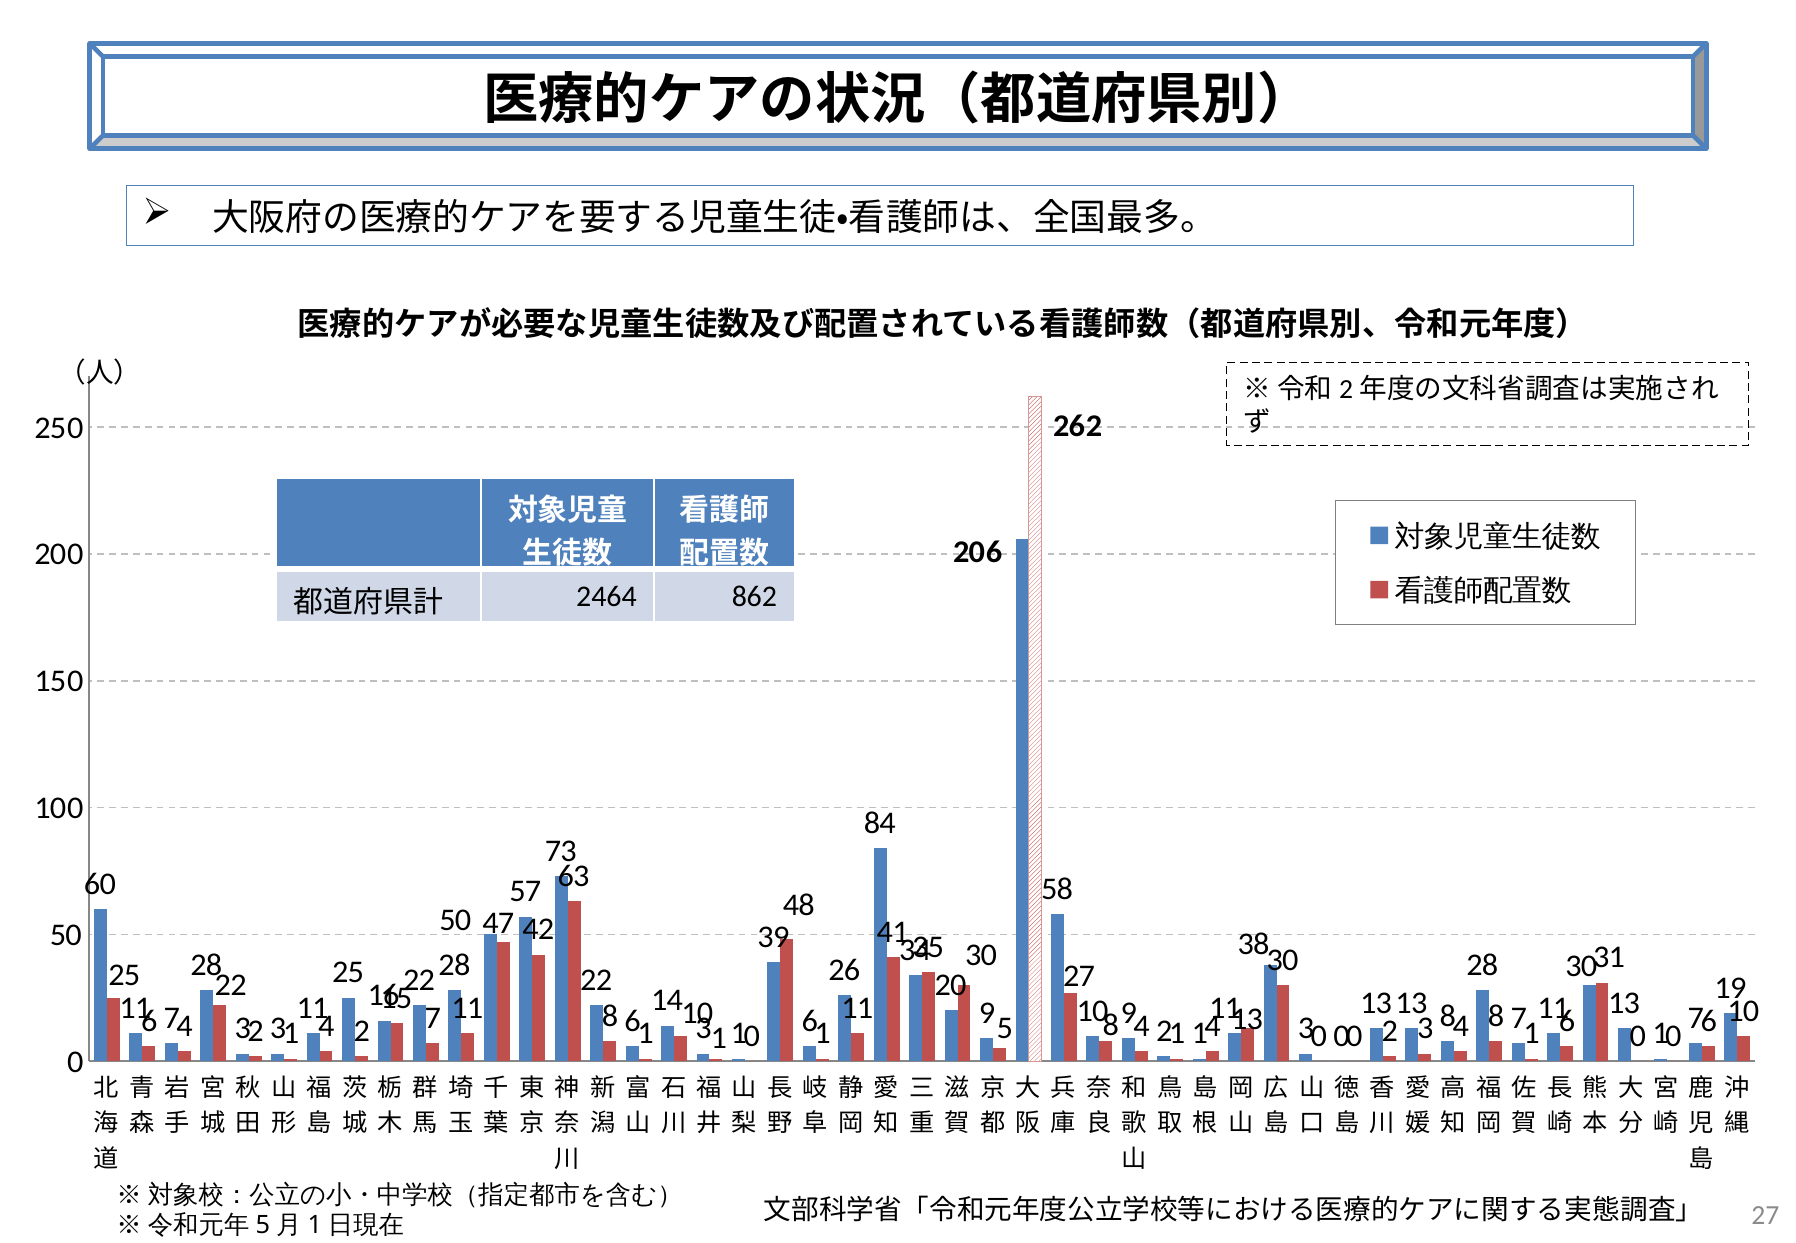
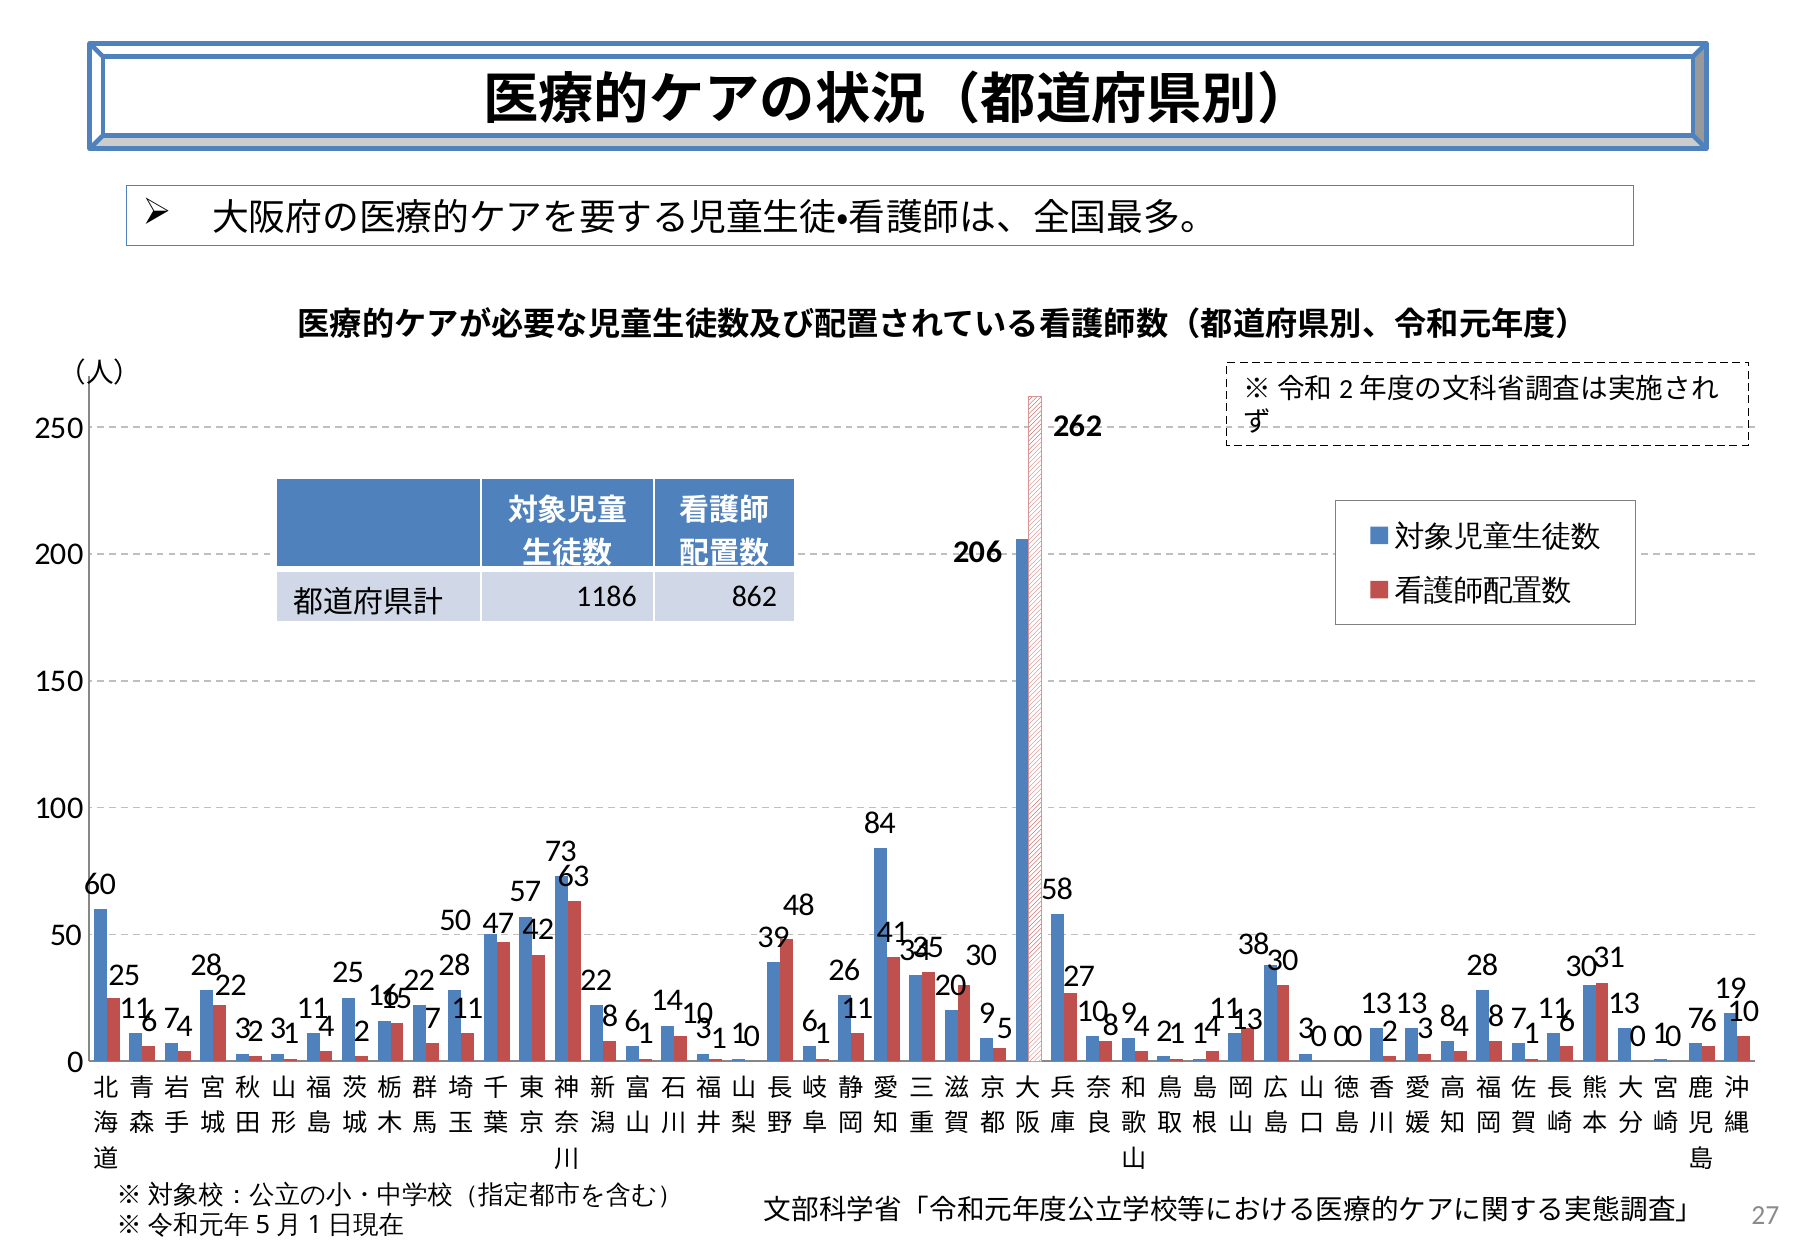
2464: 2464 -> 1186 (606, 596)
